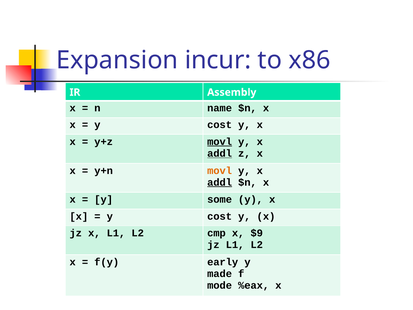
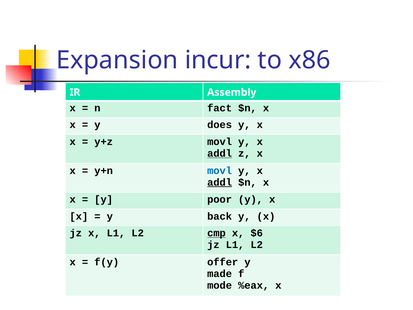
name: name -> fact (220, 108)
cost: cost -> does (220, 125)
movl underline: present -> none (220, 142)
movl colour: orange -> blue (220, 170)
some: some -> poor (220, 199)
cost: cost -> back (220, 216)
cmp underline: none -> present (216, 233)
$9: $9 -> $6 (257, 233)
early: early -> offer (223, 262)
